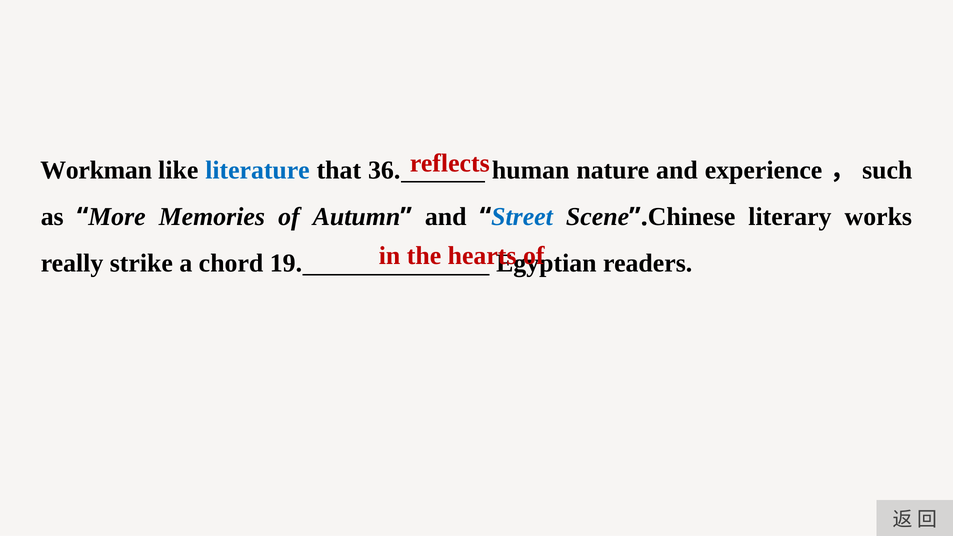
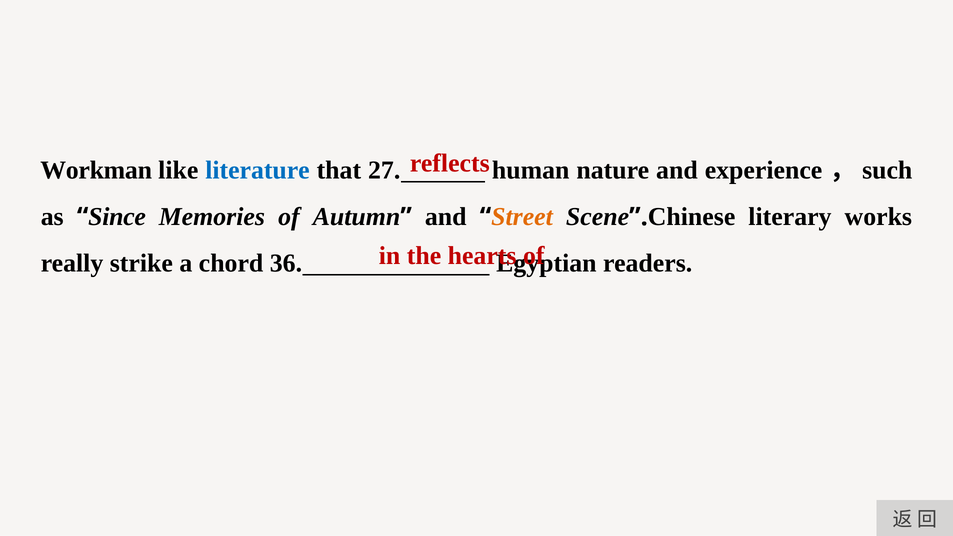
36: 36 -> 27 (384, 170)
More: More -> Since (117, 217)
Street colour: blue -> orange (522, 217)
19: 19 -> 36 (286, 263)
